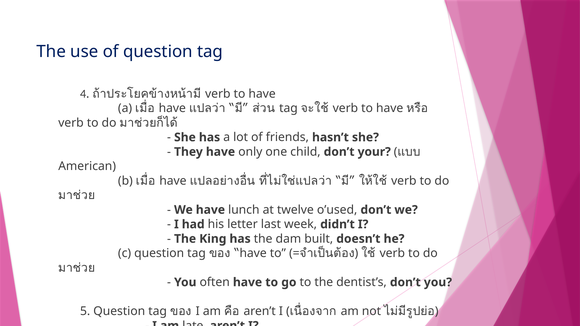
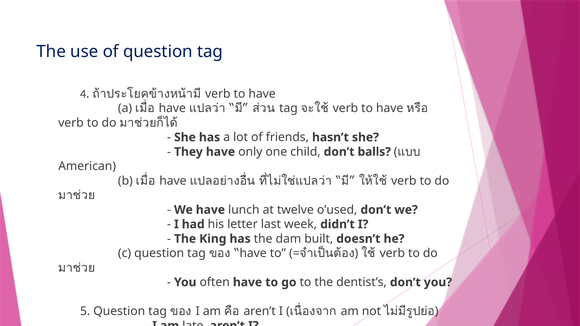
your: your -> balls (374, 152)
